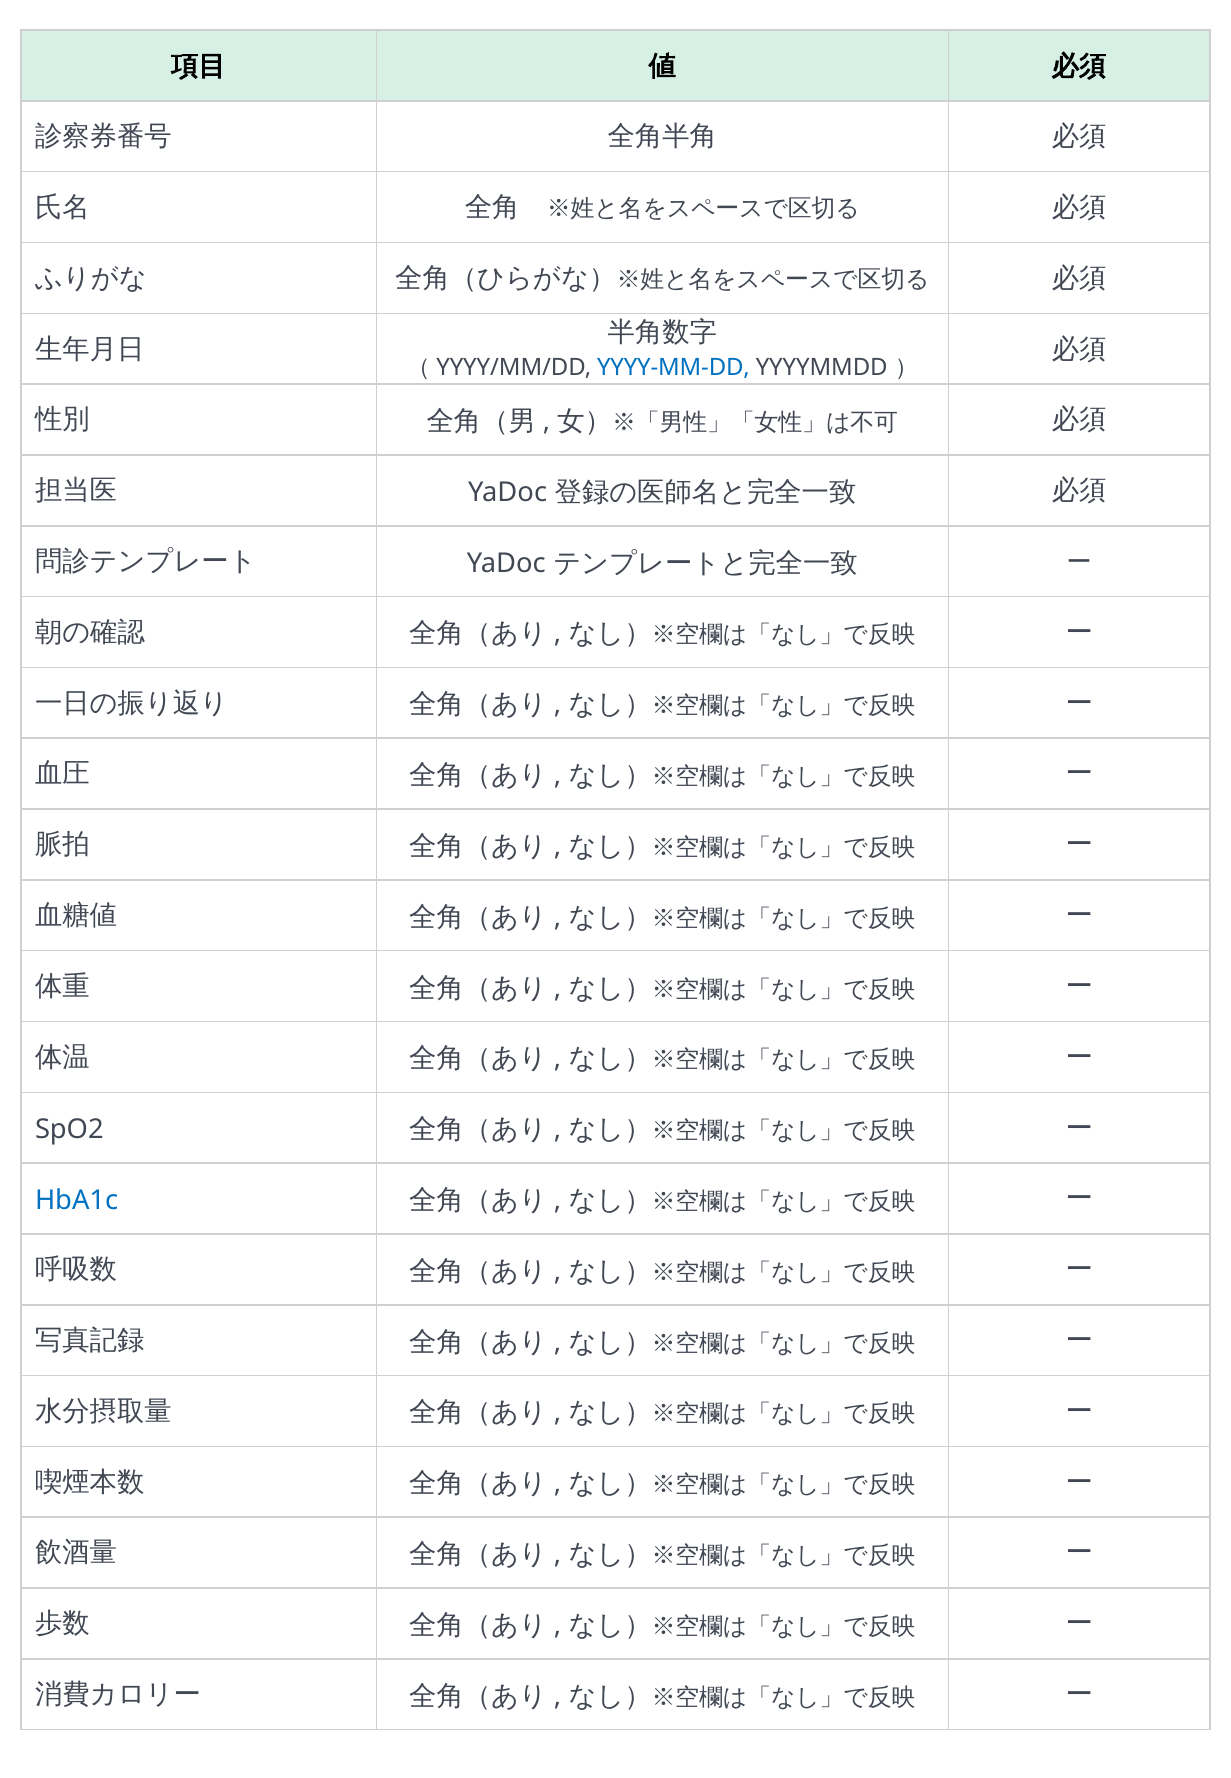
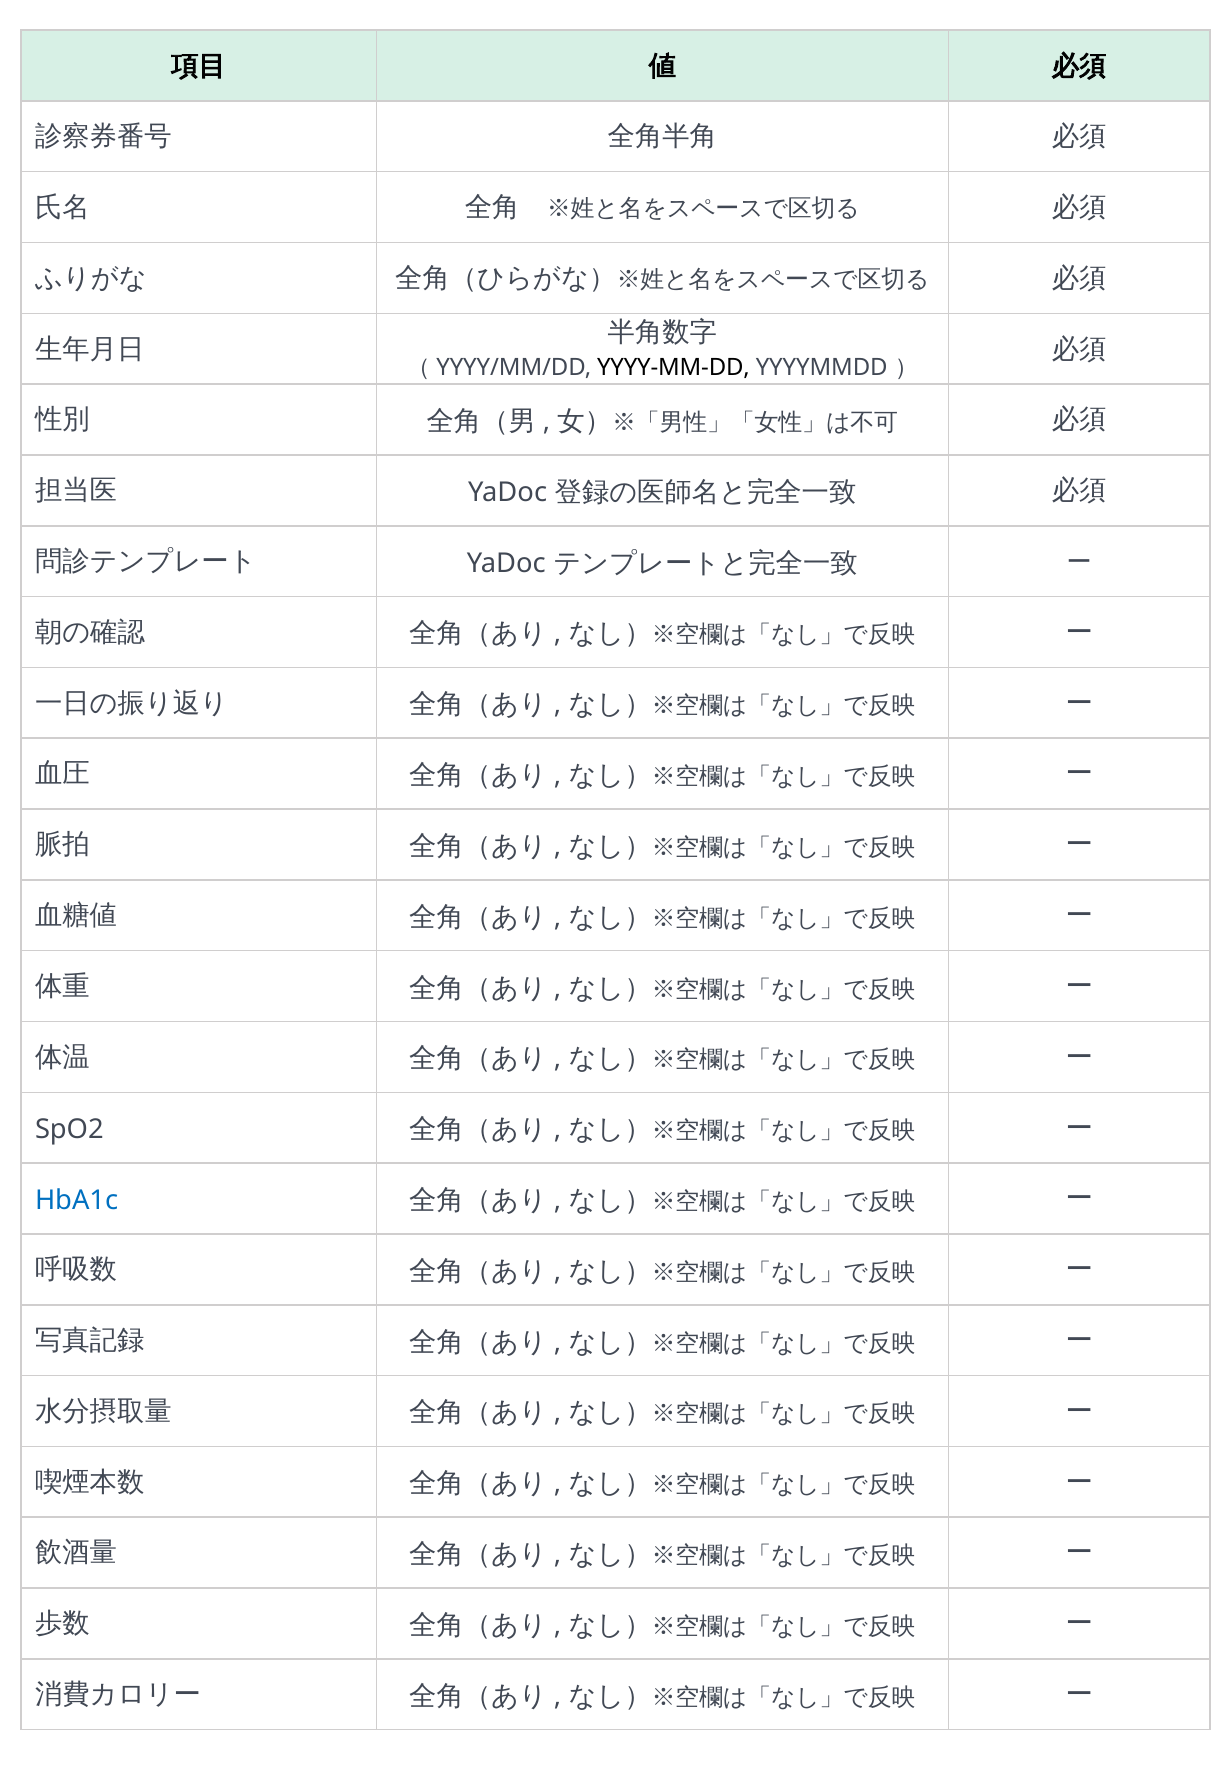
YYYY-MM-DD colour: blue -> black (673, 368)
